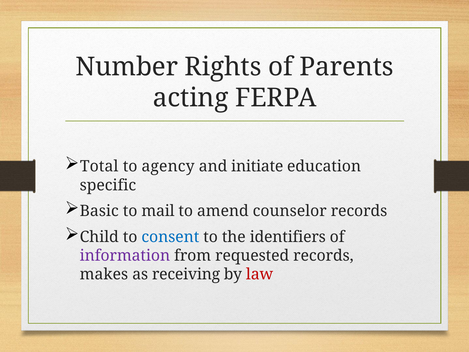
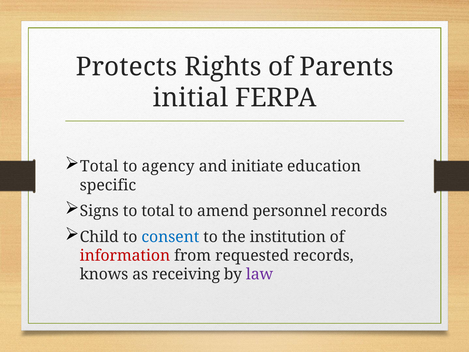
Number: Number -> Protects (127, 67)
acting: acting -> initial (190, 98)
Basic: Basic -> Signs (99, 211)
to mail: mail -> total (158, 211)
counselor: counselor -> personnel (290, 211)
identifiers: identifiers -> institution (288, 237)
information colour: purple -> red (125, 255)
makes: makes -> knows (104, 274)
law colour: red -> purple (260, 274)
